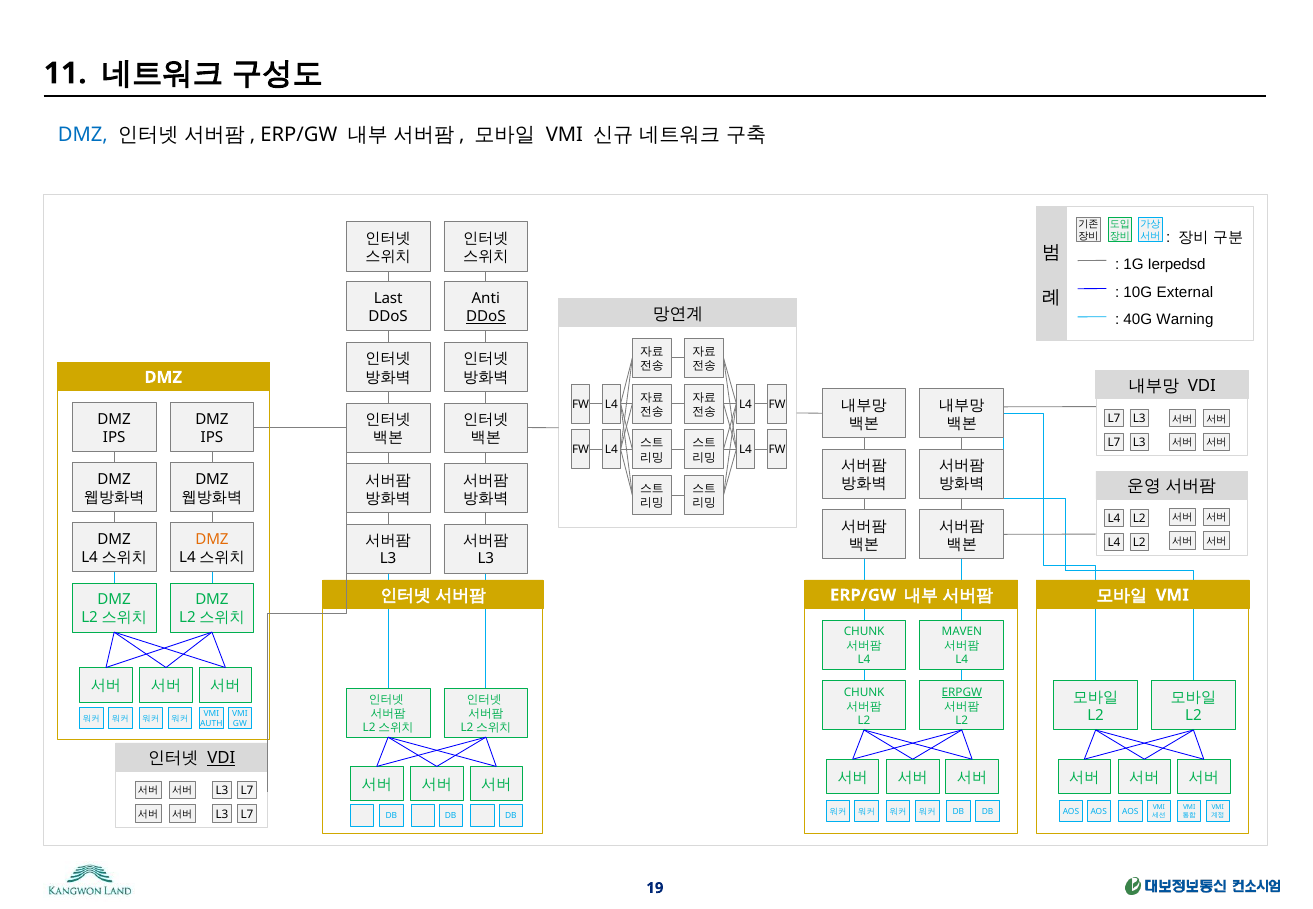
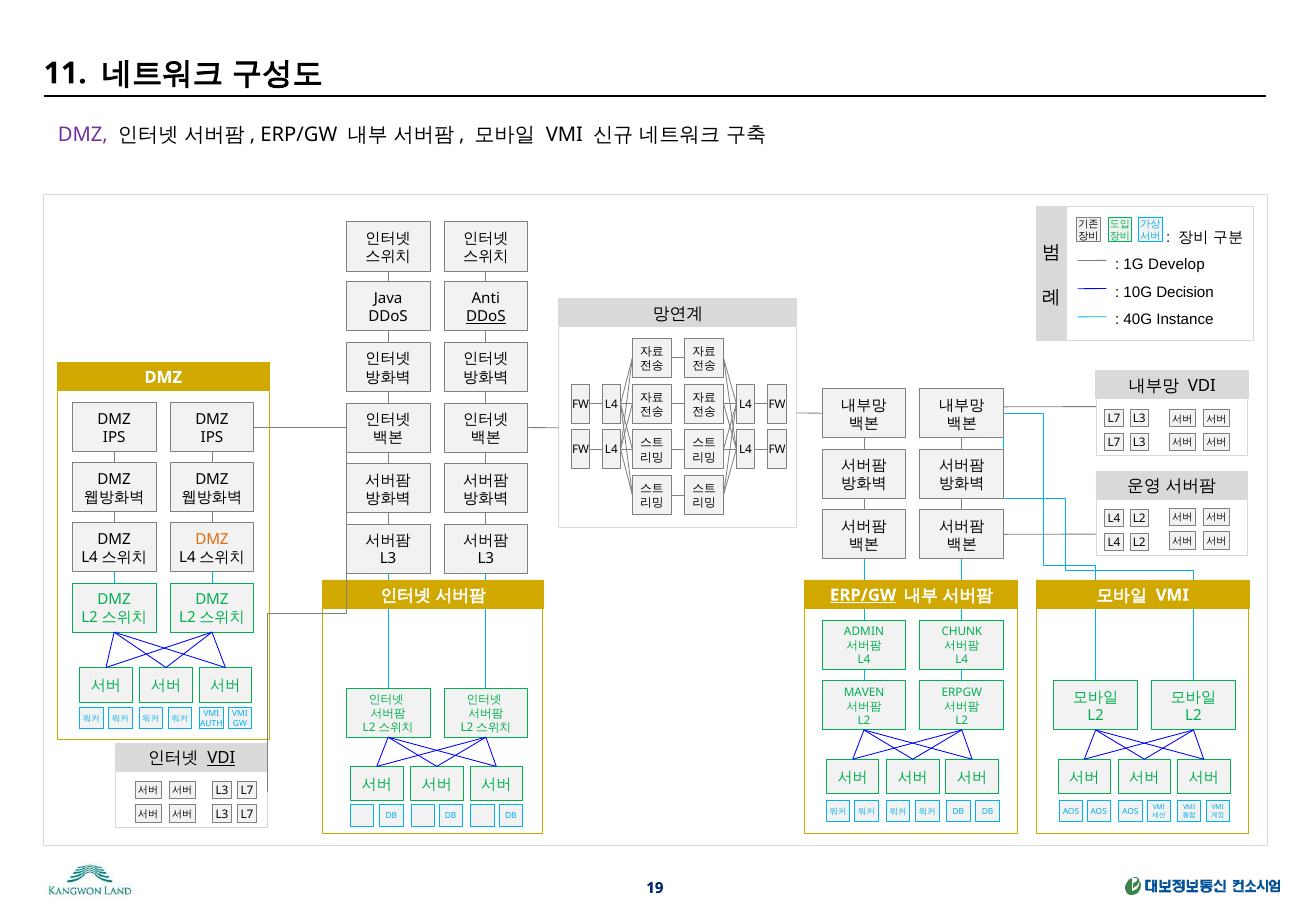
DMZ colour: blue -> purple (83, 134)
Ierpedsd: Ierpedsd -> Develop (1176, 265)
External: External -> Decision (1185, 292)
Last: Last -> Java (388, 298)
Warning: Warning -> Instance (1185, 320)
ERP/GW underline: none -> present (863, 595)
CHUNK: CHUNK -> ADMIN (864, 632)
MAVEN: MAVEN -> CHUNK (962, 632)
CHUNK: CHUNK -> MAVEN (864, 692)
ERPGW underline: present -> none (962, 692)
